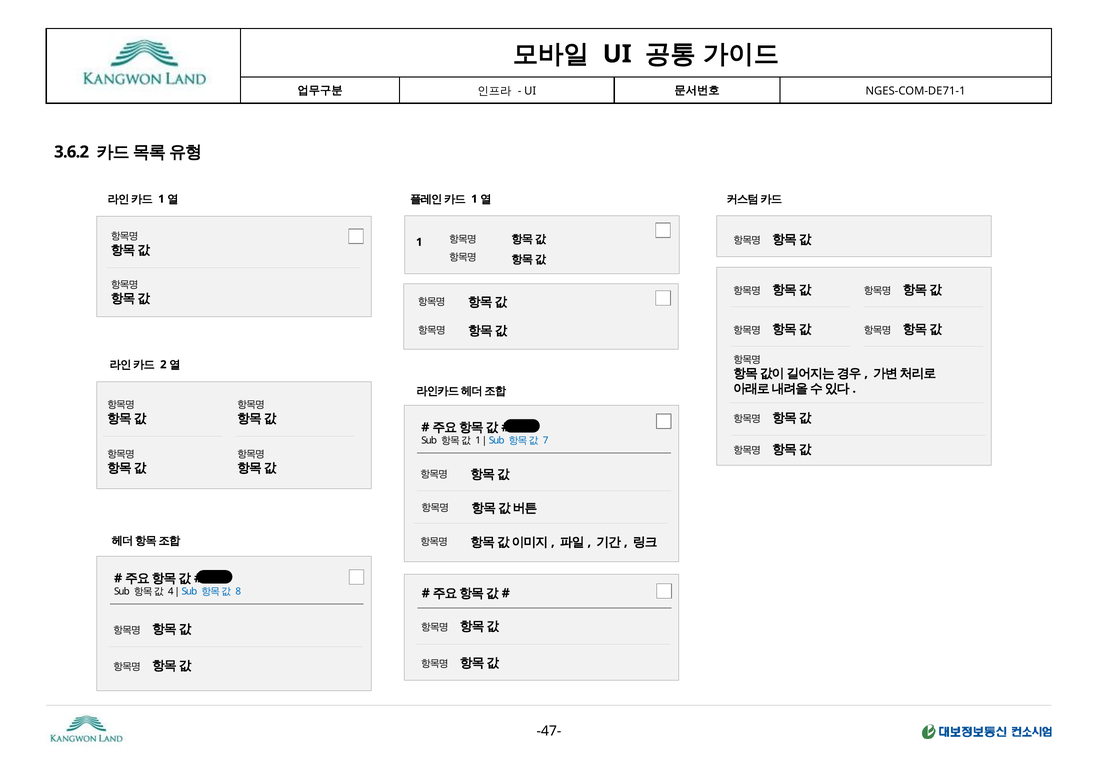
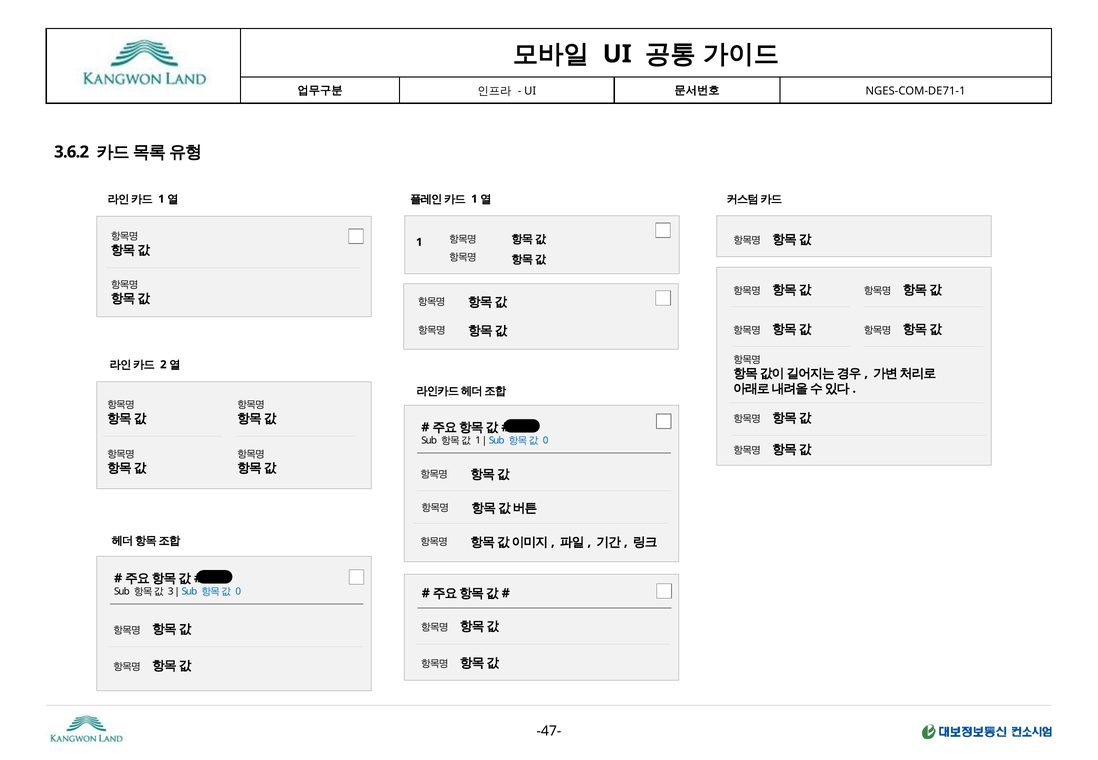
7: 7 -> 0 (546, 441)
4: 4 -> 3 (171, 592)
8: 8 -> 0 (238, 592)
